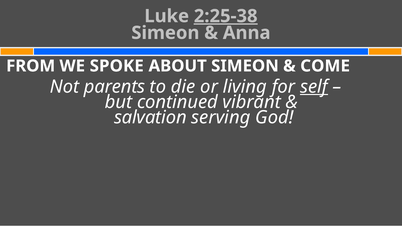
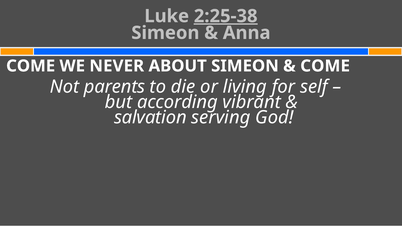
FROM: FROM -> COME (31, 66)
SPOKE: SPOKE -> NEVER (117, 66)
self underline: present -> none (314, 87)
continued: continued -> according (177, 102)
